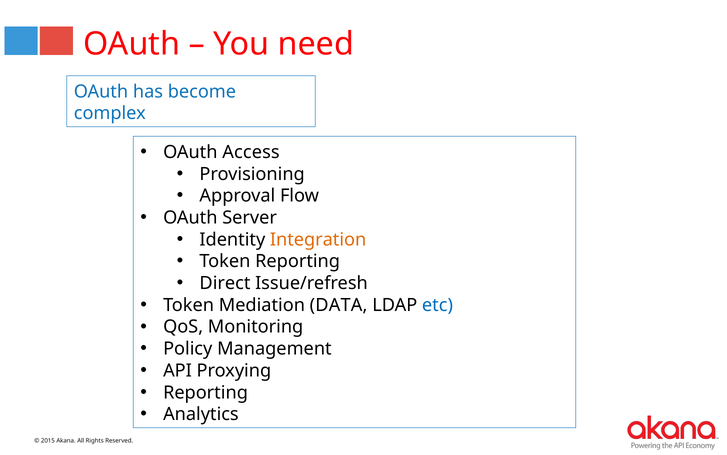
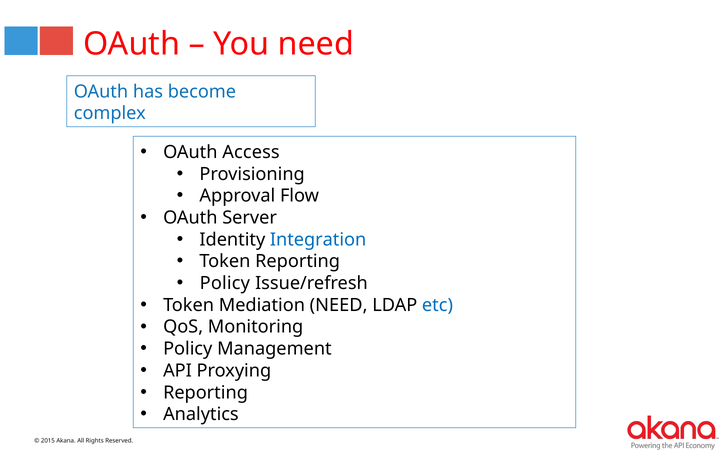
Integration colour: orange -> blue (318, 239)
Direct: Direct -> Policy (225, 283)
Mediation DATA: DATA -> NEED (339, 305)
